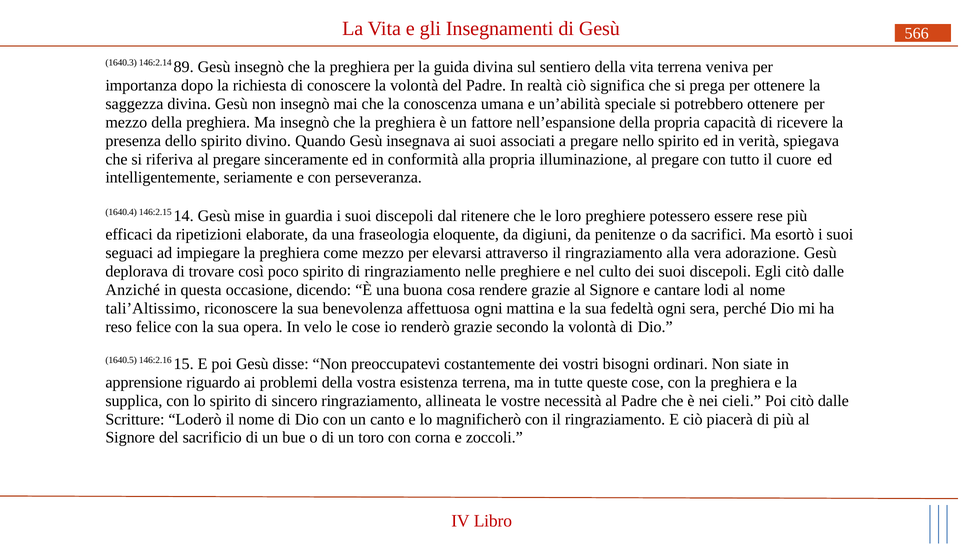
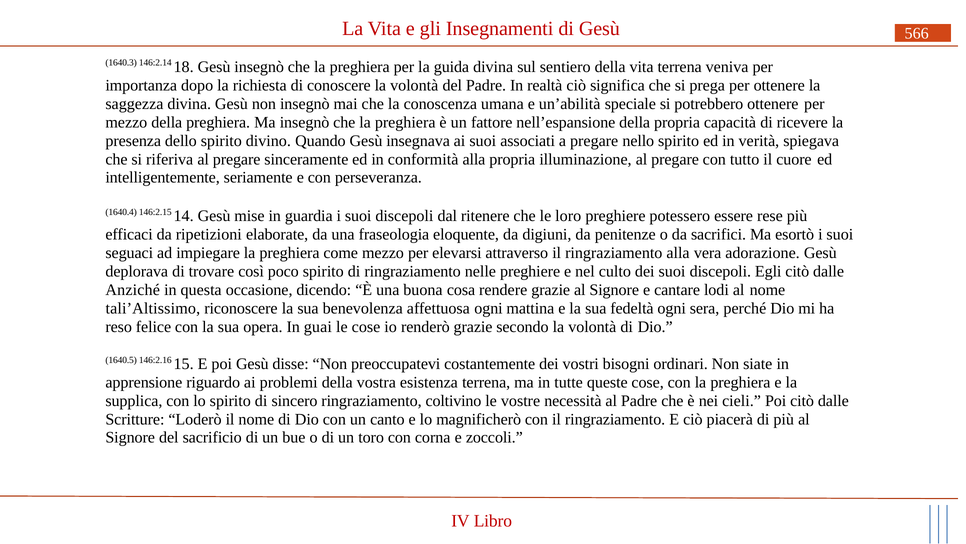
89: 89 -> 18 (184, 67)
velo: velo -> guai (318, 327)
allineata: allineata -> coltivino (453, 401)
